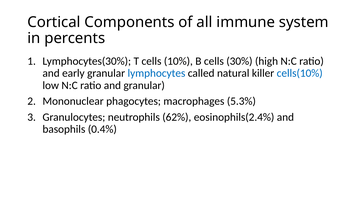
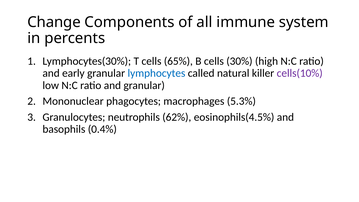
Cortical: Cortical -> Change (54, 22)
10%: 10% -> 65% (178, 61)
cells(10% colour: blue -> purple (300, 73)
eosinophils(2.4%: eosinophils(2.4% -> eosinophils(4.5% (234, 117)
